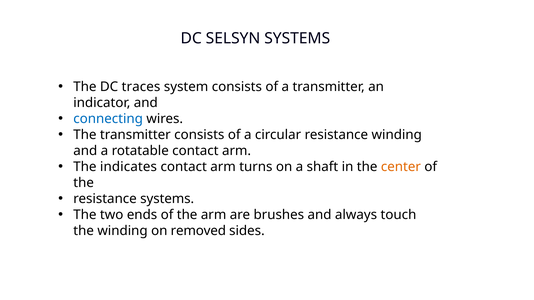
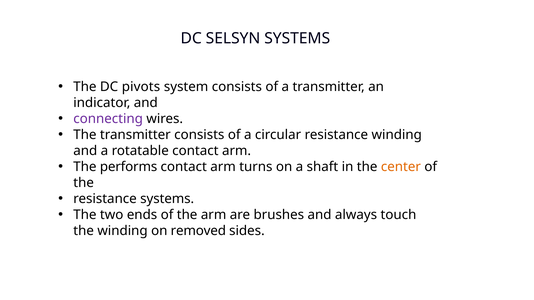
traces: traces -> pivots (141, 87)
connecting colour: blue -> purple (108, 119)
indicates: indicates -> performs (129, 167)
